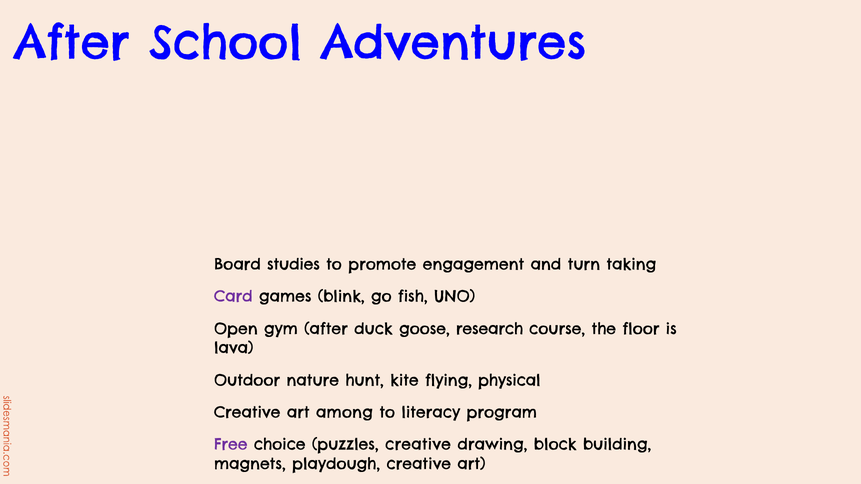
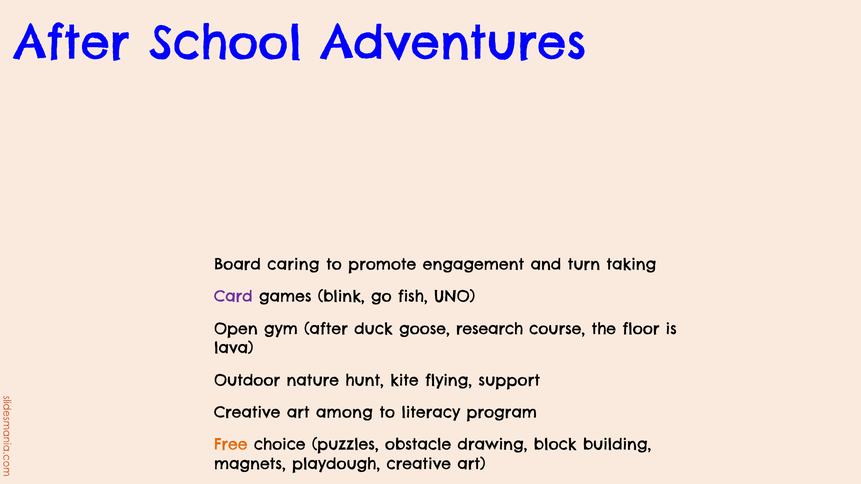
studies: studies -> caring (293, 265)
physical: physical -> support (509, 381)
Free colour: purple -> orange (231, 445)
puzzles creative: creative -> obstacle (418, 445)
